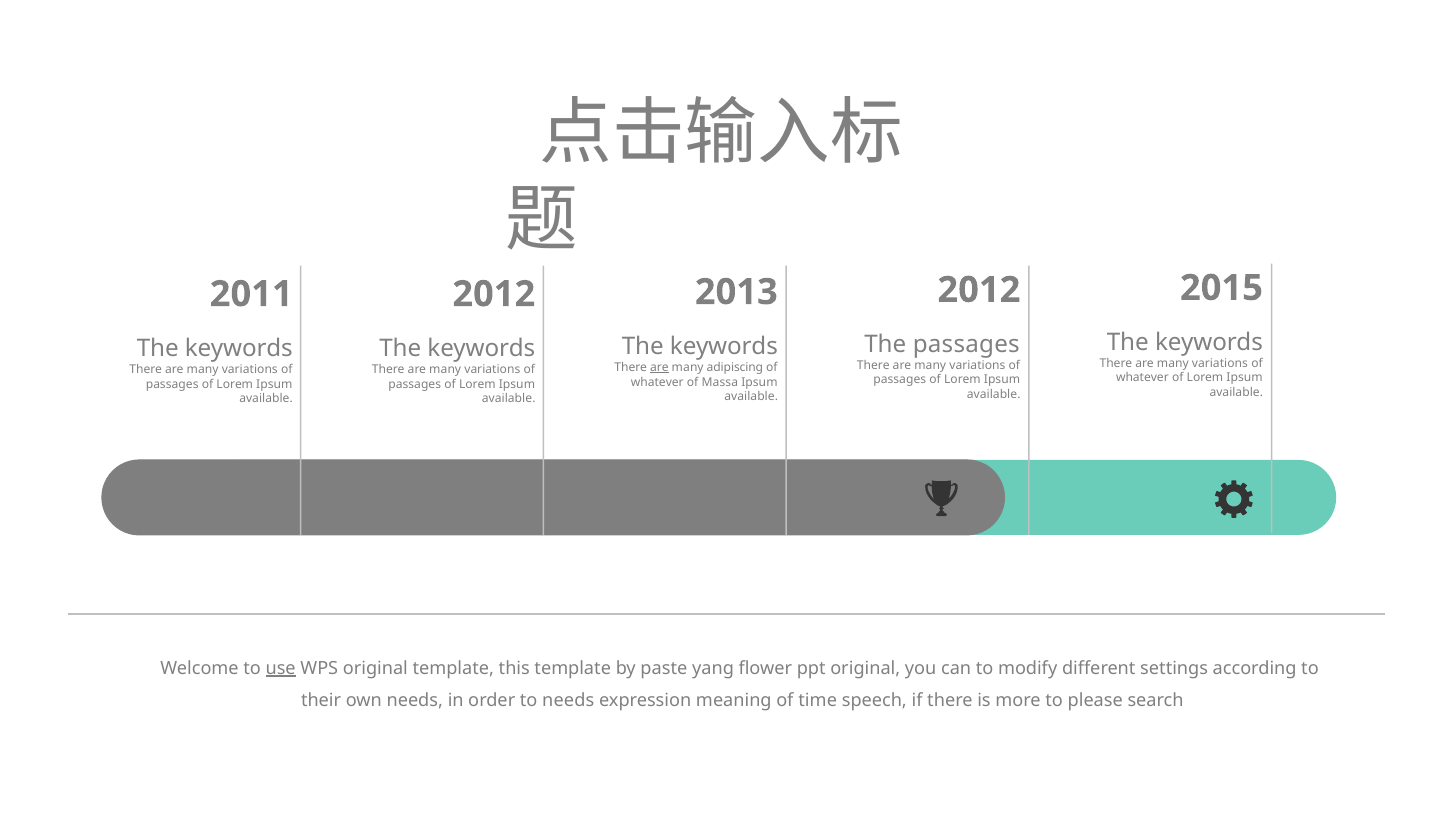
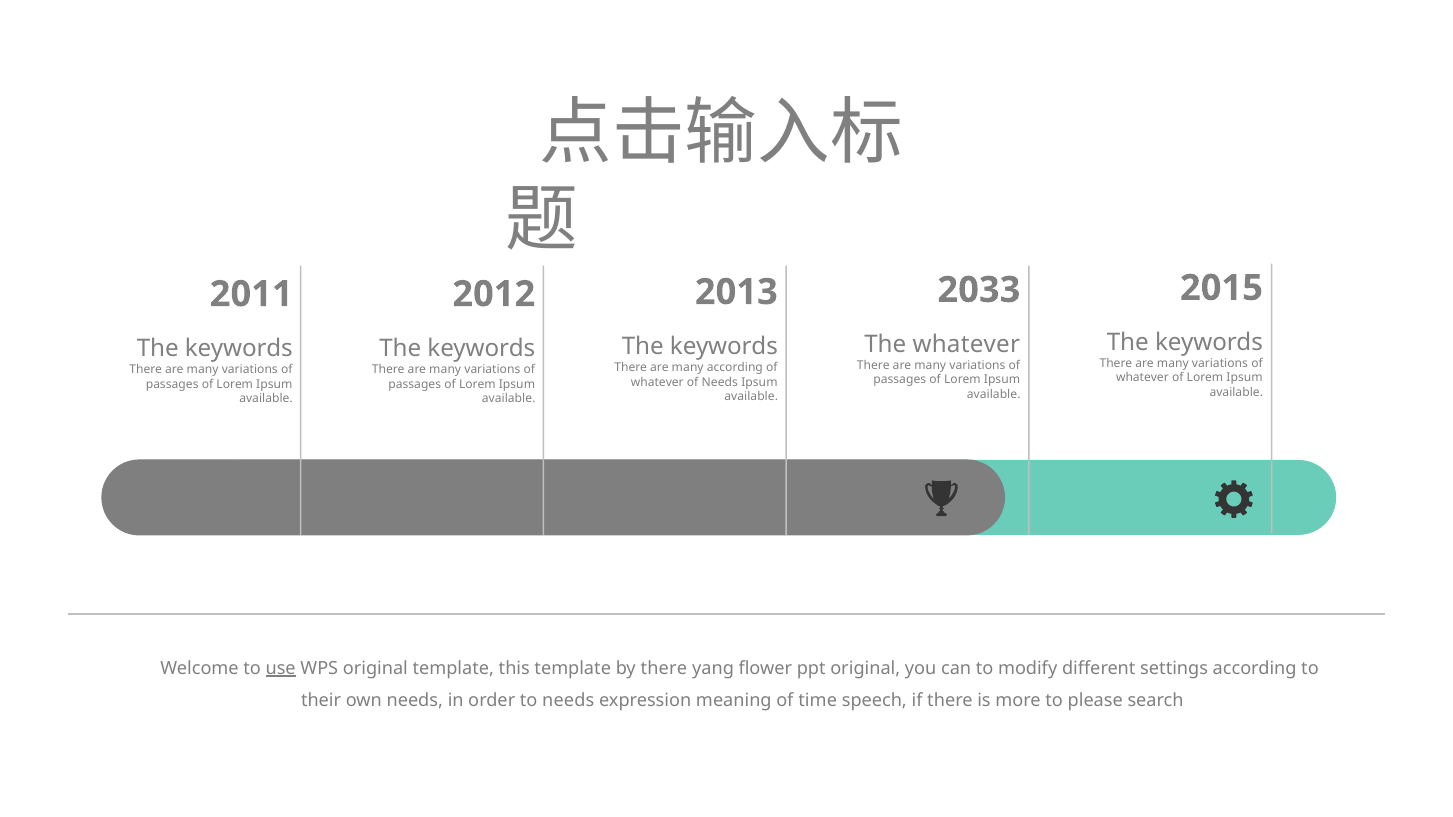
2012: 2012 -> 2033 (979, 290)
The passages: passages -> whatever (966, 345)
are underline: present -> none (659, 368)
many adipiscing: adipiscing -> according (735, 368)
of Massa: Massa -> Needs (720, 382)
by paste: paste -> there (664, 668)
